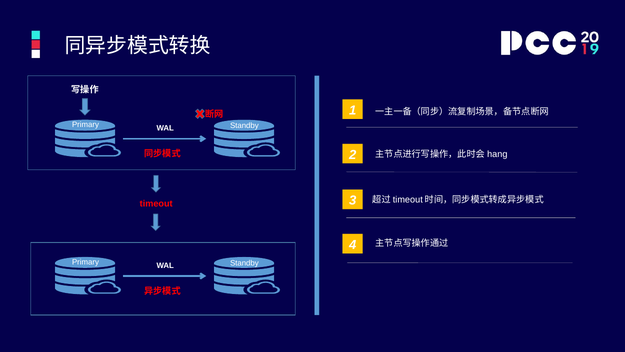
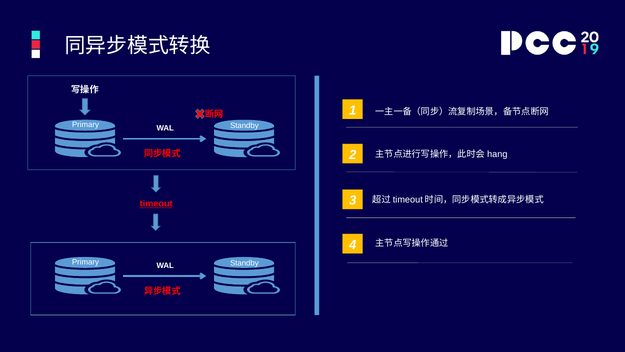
timeout underline: none -> present (156, 204)
